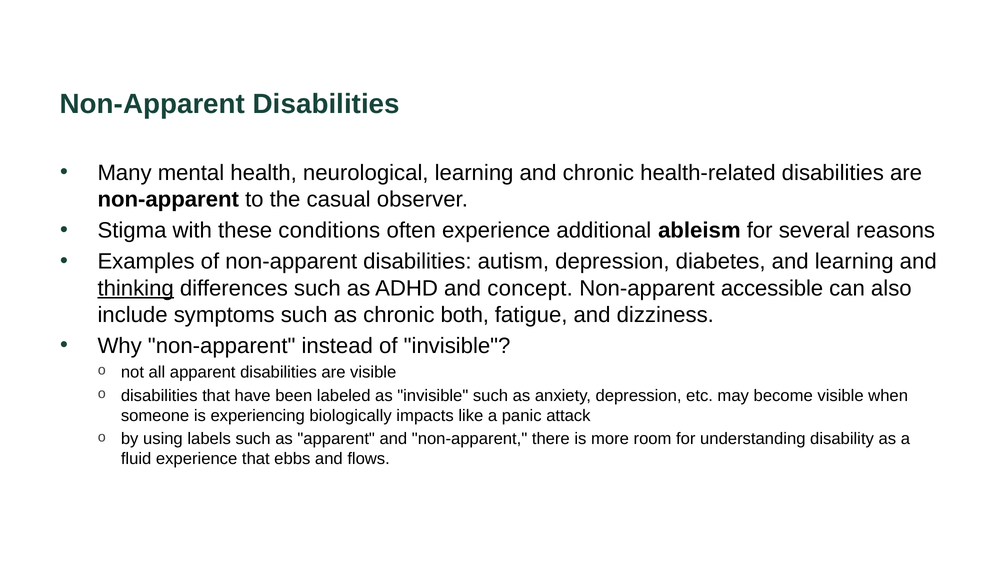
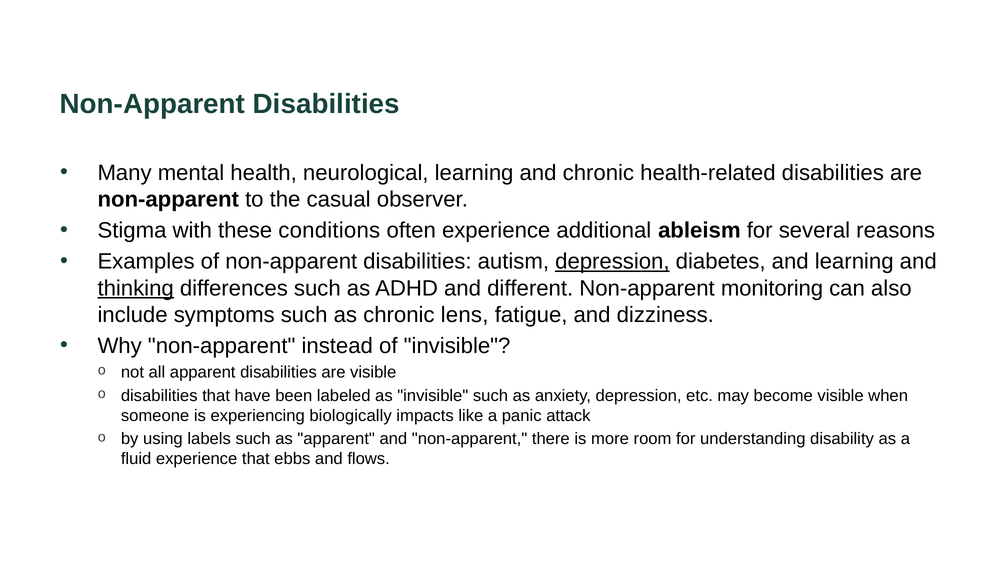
depression underline: none -> present (612, 262)
concept: concept -> different (530, 289)
accessible: accessible -> monitoring (772, 289)
both: both -> lens (465, 315)
